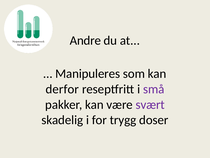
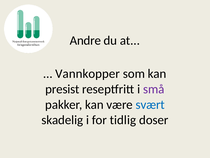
Manipuleres: Manipuleres -> Vannkopper (88, 74)
derfor: derfor -> presist (62, 89)
svært colour: purple -> blue (150, 104)
trygg: trygg -> tidlig (123, 120)
